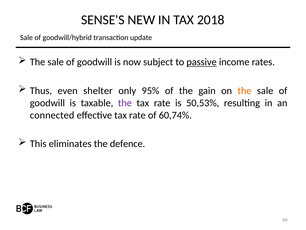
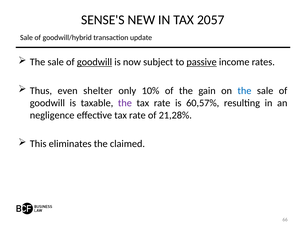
2018: 2018 -> 2057 (211, 20)
goodwill underline: none -> present (94, 62)
95%: 95% -> 10% (151, 90)
the colour: orange -> blue (244, 90)
50,53%: 50,53% -> 60,57% (203, 103)
connected: connected -> negligence (52, 115)
60,74%: 60,74% -> 21,28% (175, 115)
defence: defence -> claimed (127, 144)
